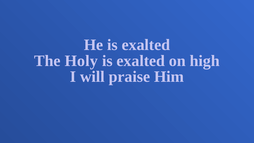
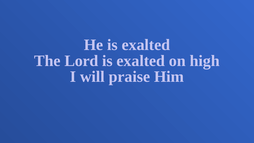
Holy: Holy -> Lord (81, 61)
